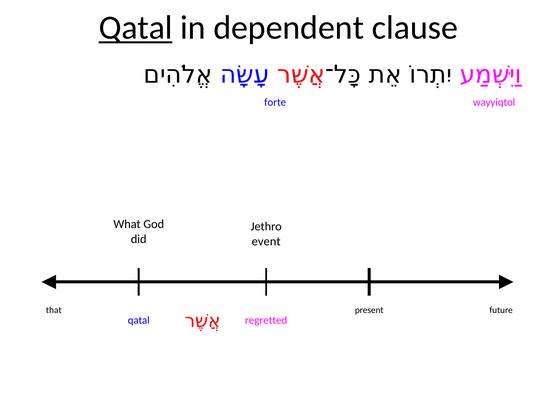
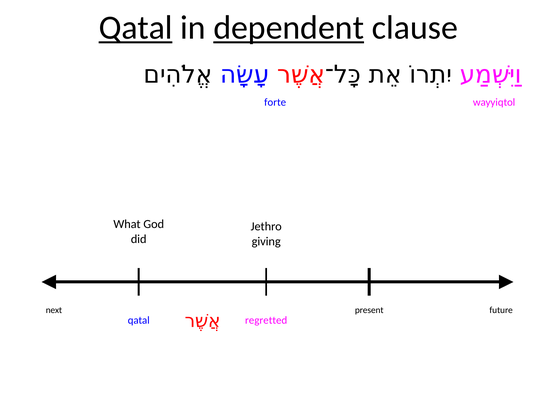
dependent underline: none -> present (289, 28)
event: event -> giving (266, 242)
that: that -> next (54, 310)
